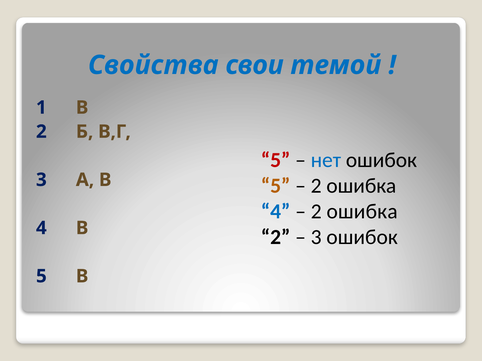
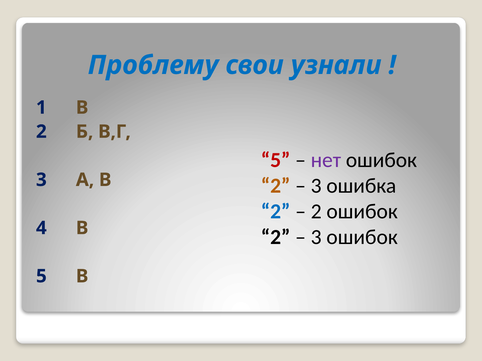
Свойства: Свойства -> Проблему (153, 65)
темой: темой -> узнали (336, 65)
нет colour: blue -> purple (326, 160)
5: 5 -> 2 (276, 186)
2: 2 -> 3 (316, 186)
4: 4 -> 2 (276, 212)
ошибка: ошибка -> ошибок (362, 212)
